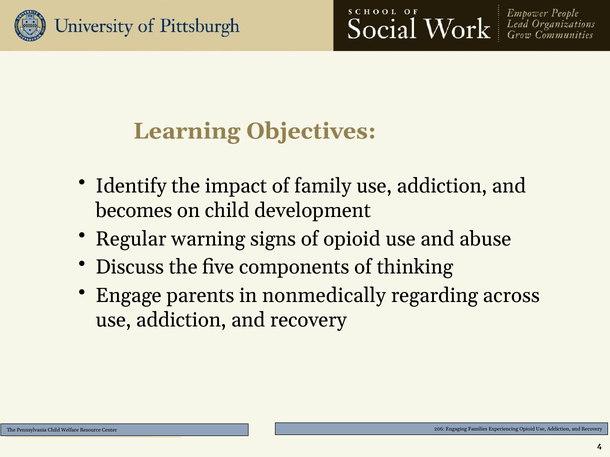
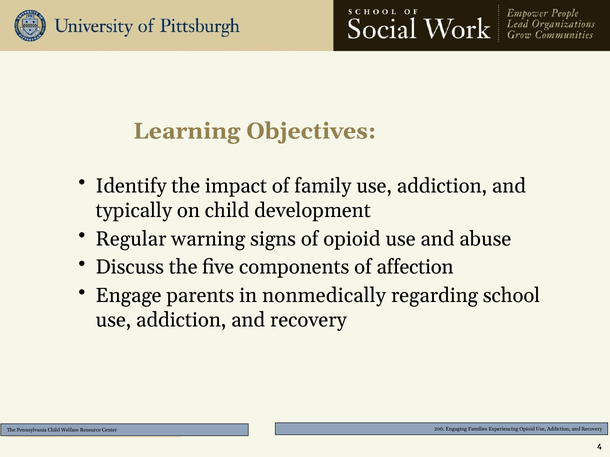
becomes: becomes -> typically (134, 211)
thinking: thinking -> affection (415, 268)
across: across -> school (511, 296)
